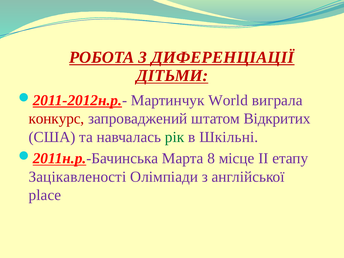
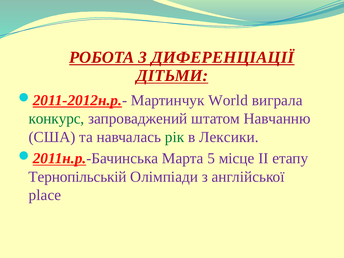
конкурс colour: red -> green (56, 119)
Відкритих: Відкритих -> Навчанню (277, 119)
Шкільні: Шкільні -> Лексики (229, 137)
8: 8 -> 5 (211, 158)
Зацікавленості: Зацікавленості -> Тернопільській (78, 177)
